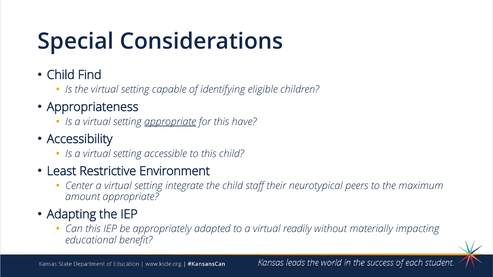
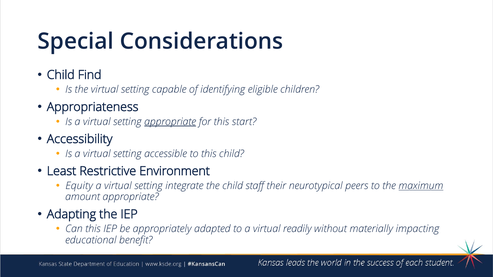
have: have -> start (244, 122)
Center: Center -> Equity (79, 186)
maximum underline: none -> present (421, 186)
